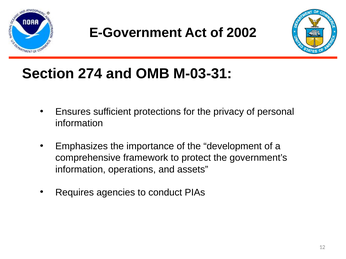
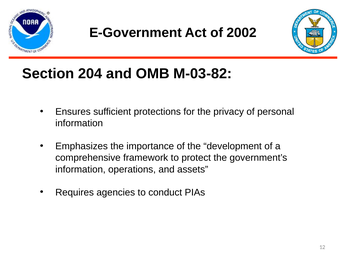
274: 274 -> 204 (90, 74)
M-03-31: M-03-31 -> M-03-82 (203, 74)
